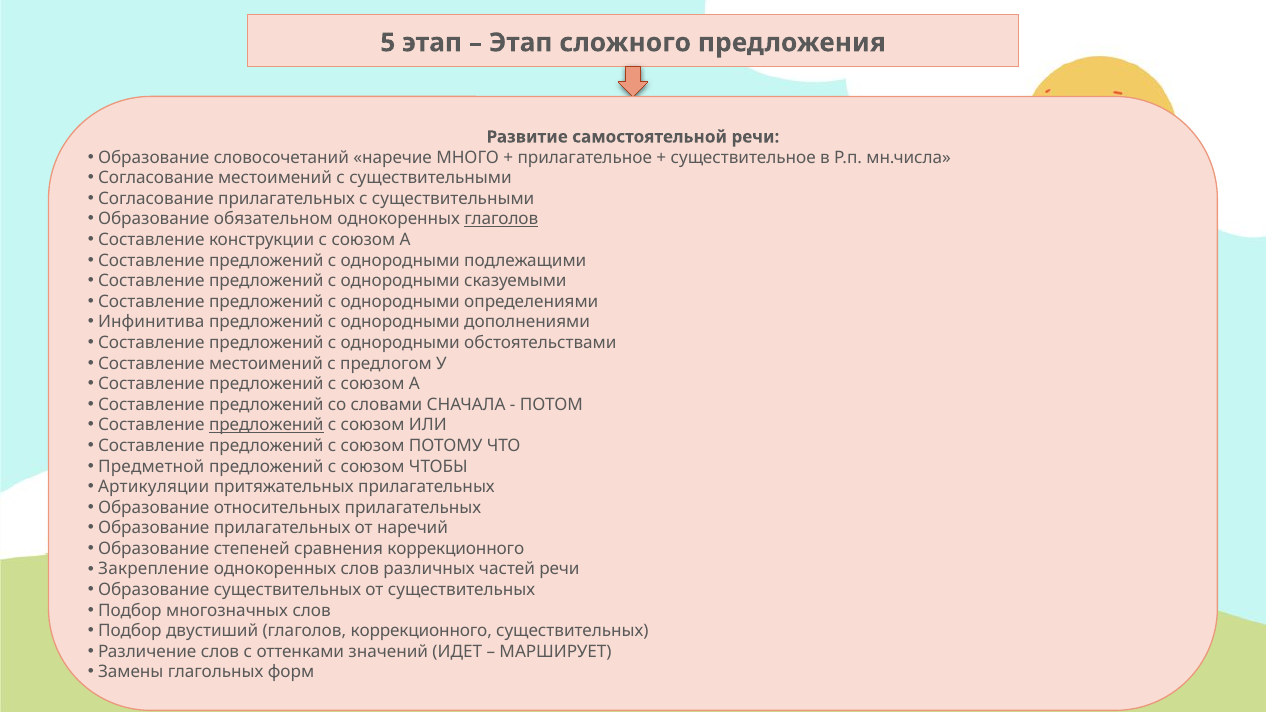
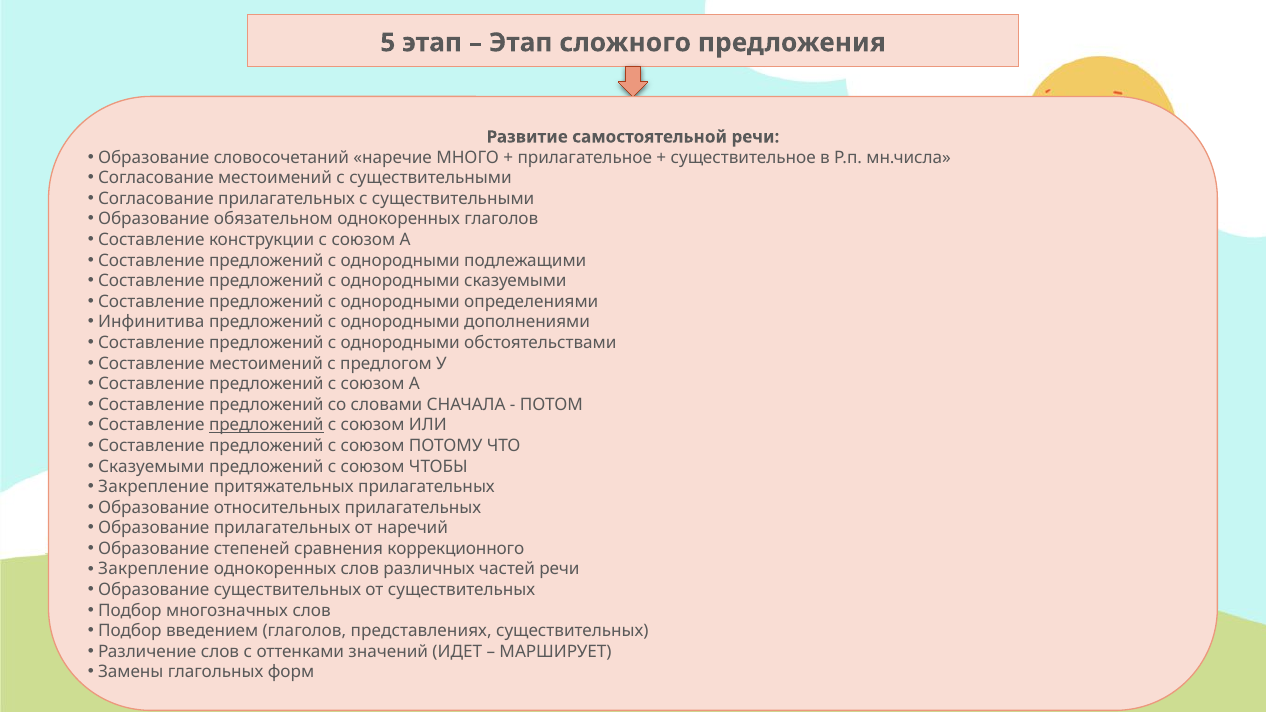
глаголов underline: present -> none (501, 219)
Предметной: Предметной -> Сказуемыми (151, 466)
Артикуляции: Артикуляции -> Закрепление (154, 487)
двустиший: двустиший -> введением (212, 631)
глаголов коррекционного: коррекционного -> представлениях (421, 631)
